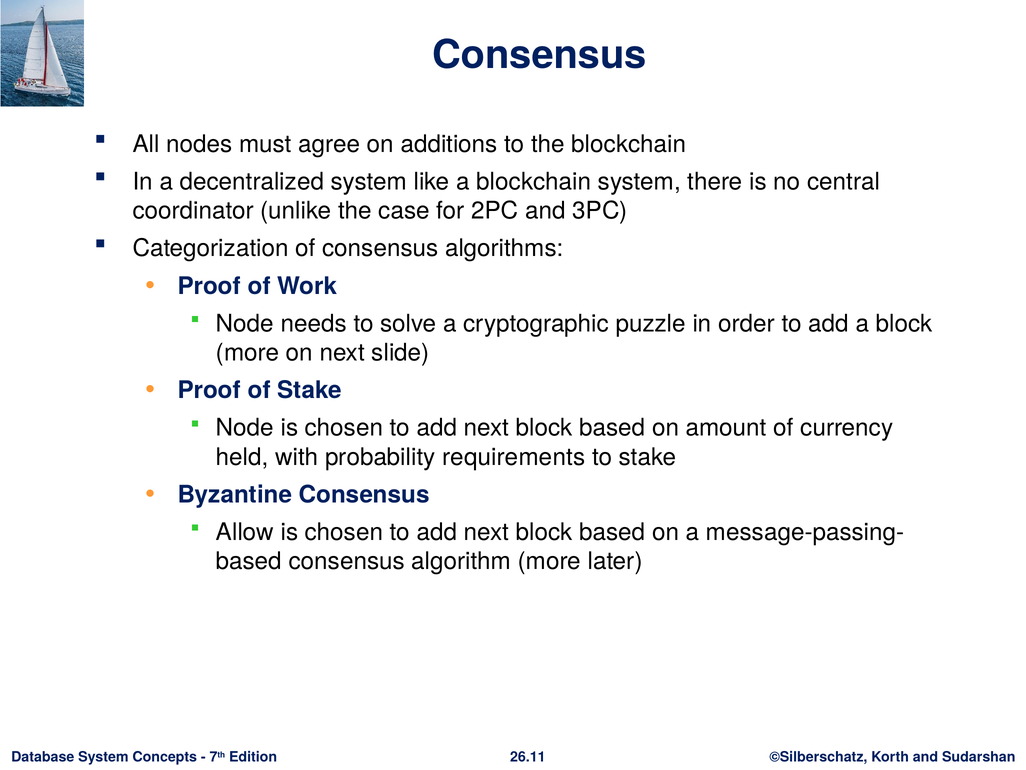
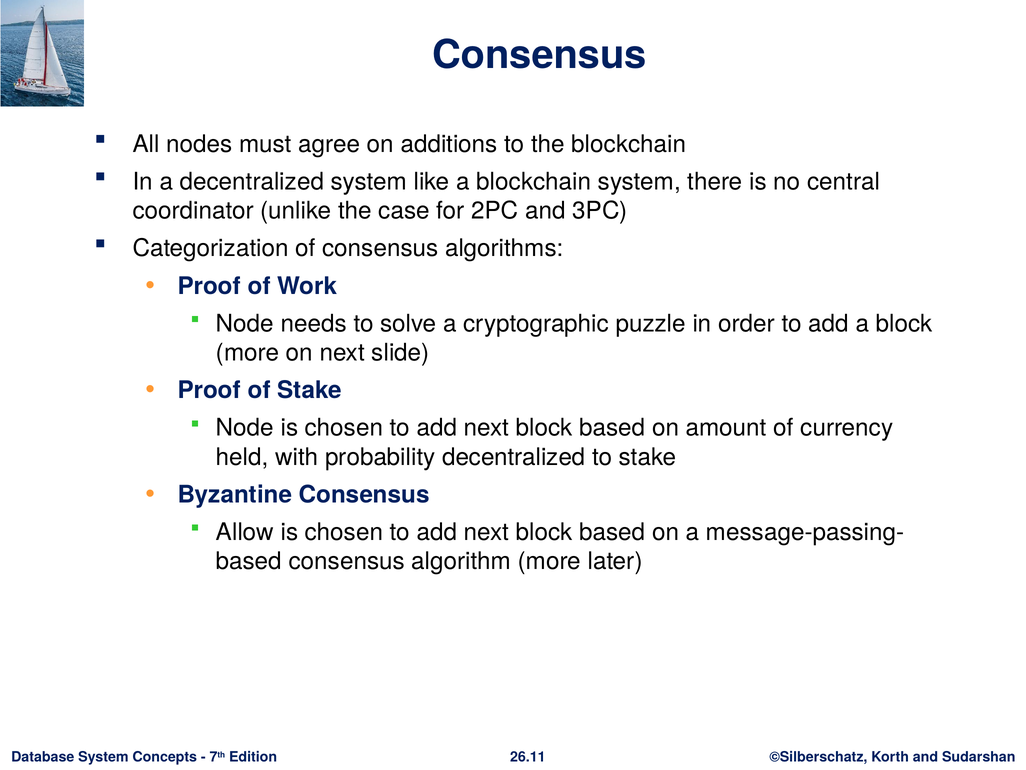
probability requirements: requirements -> decentralized (514, 457)
